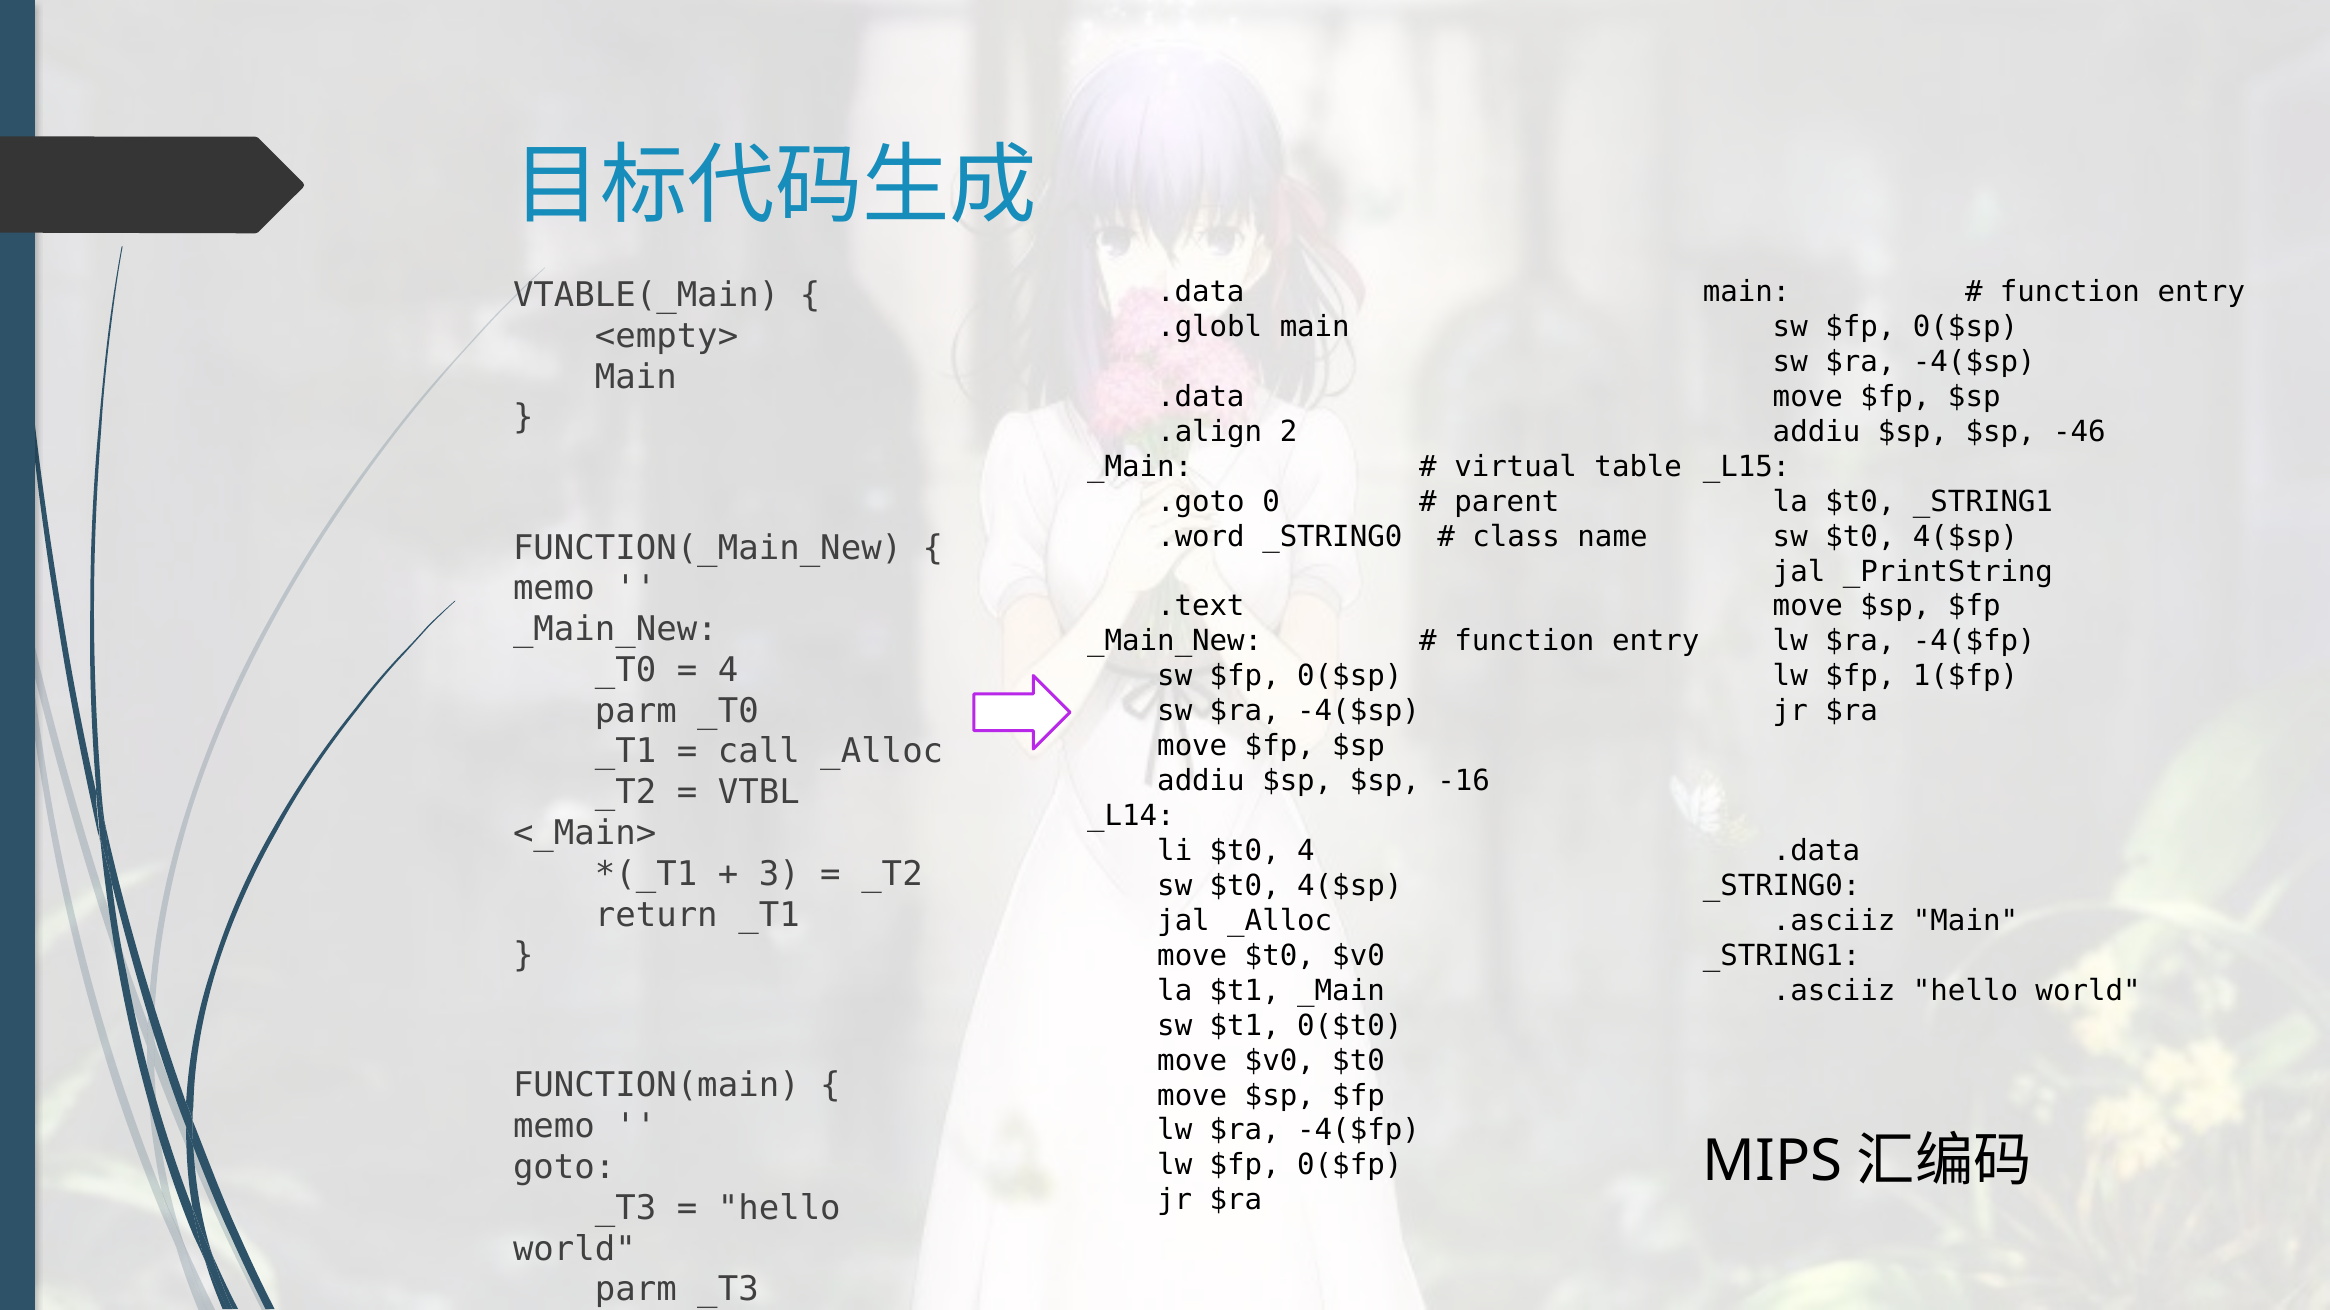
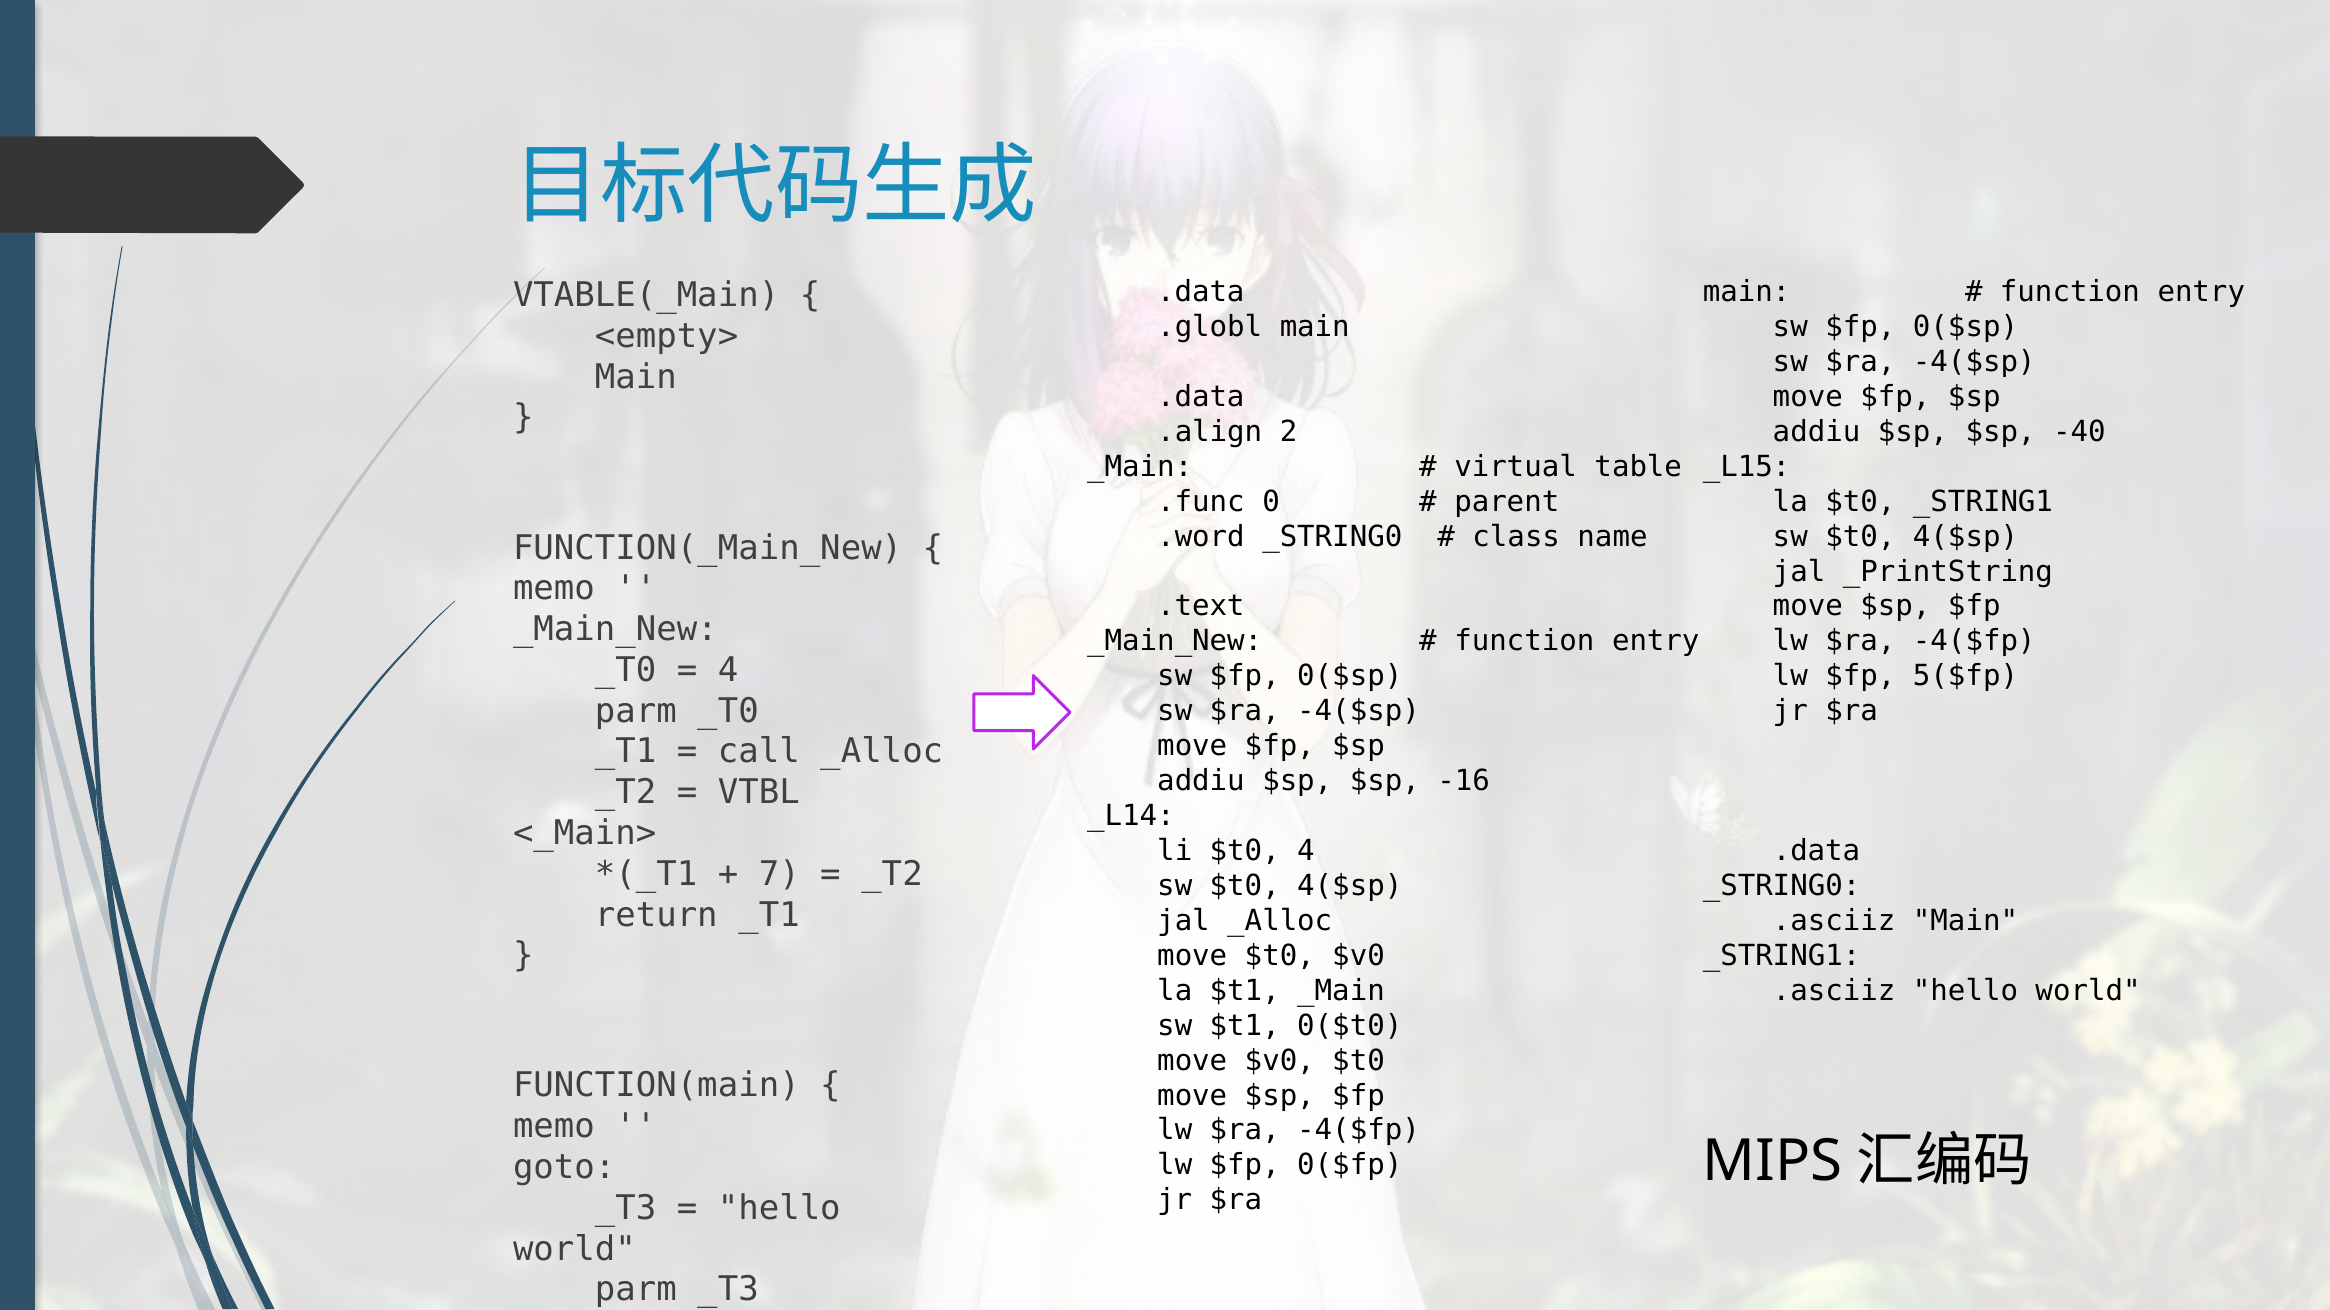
-46: -46 -> -40 (2079, 432)
.goto: .goto -> .func (1201, 502)
1($fp: 1($fp -> 5($fp (1965, 677)
3: 3 -> 7 (779, 874)
